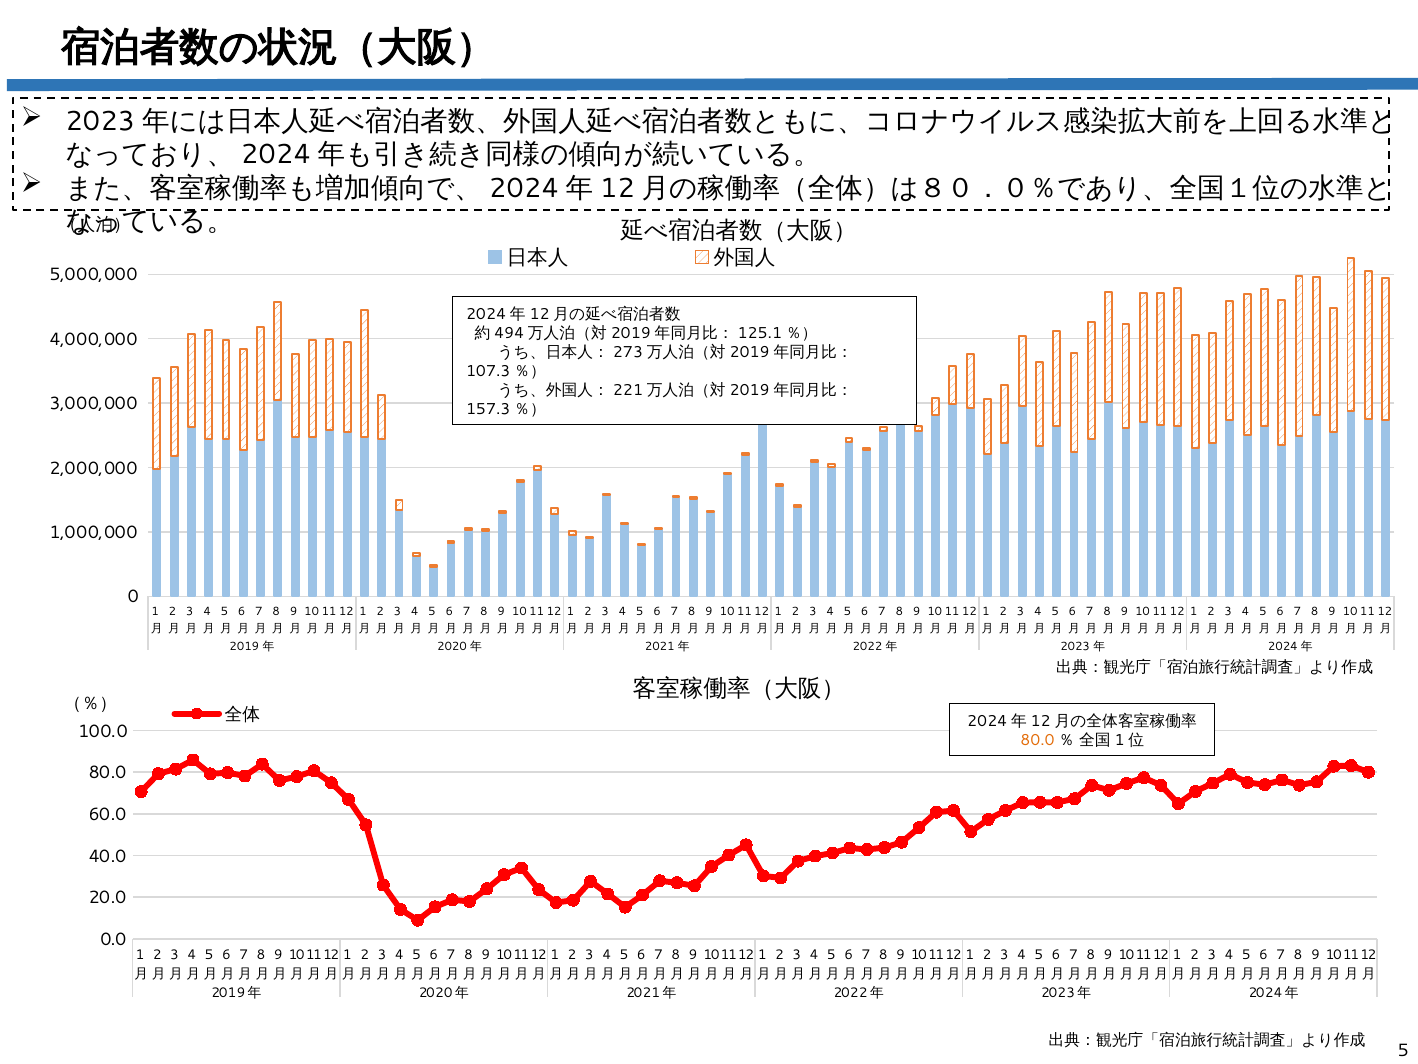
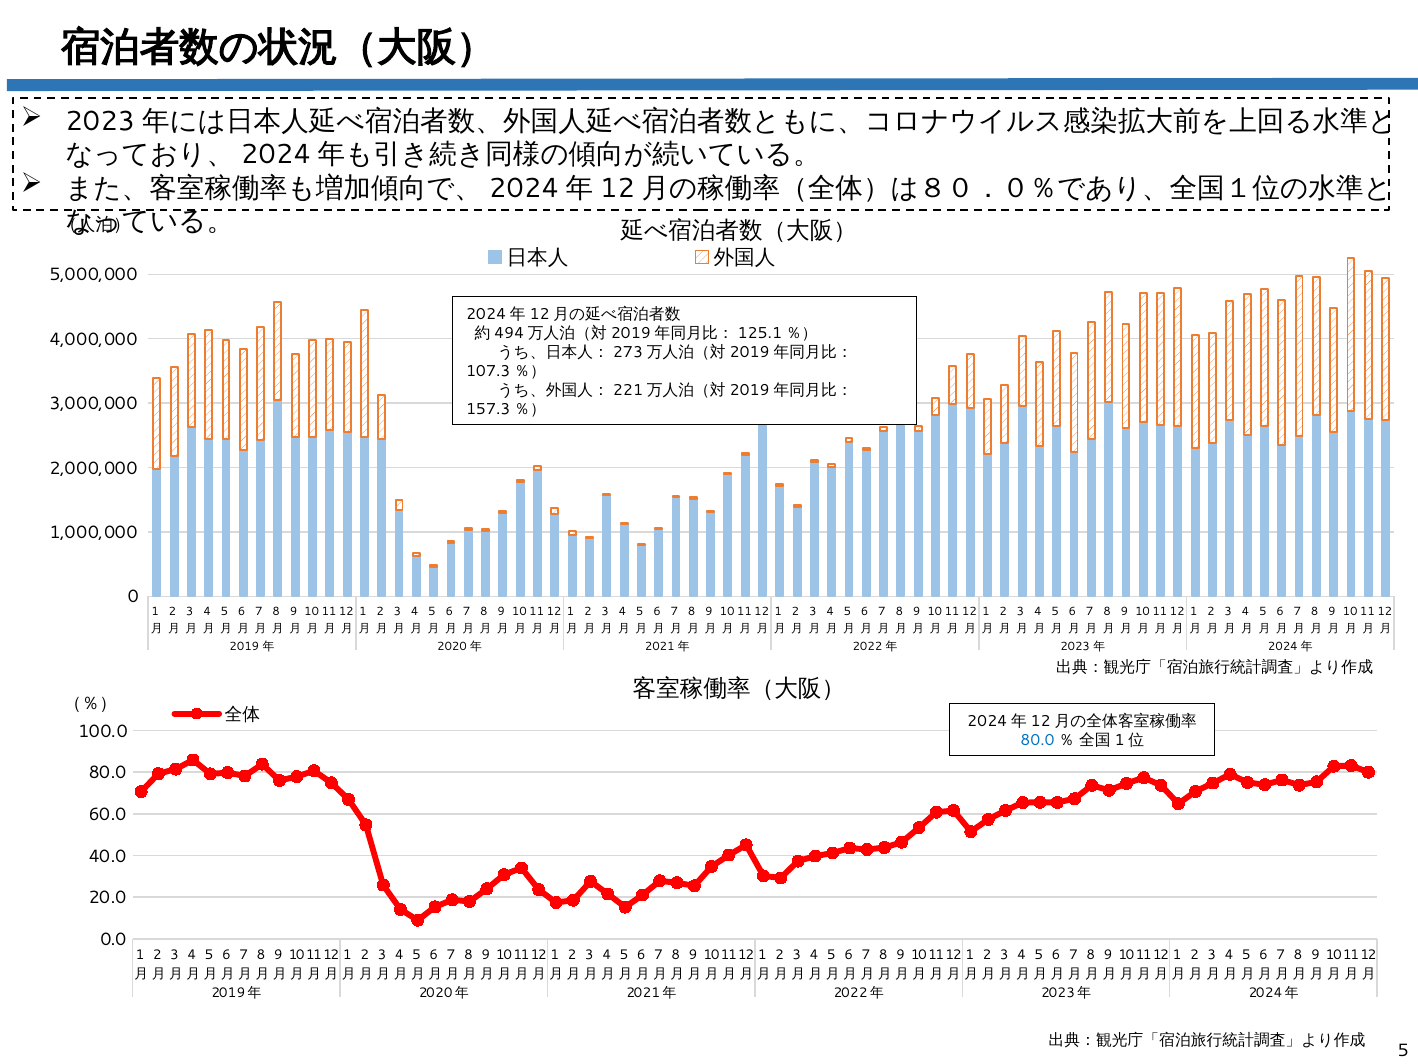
80.0 colour: orange -> blue (1037, 740)
